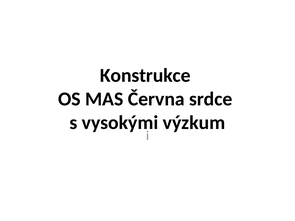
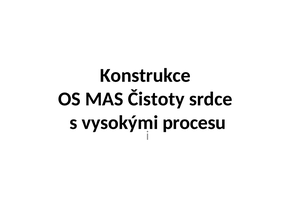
Června: Června -> Čistoty (156, 99)
výzkum: výzkum -> procesu (194, 123)
